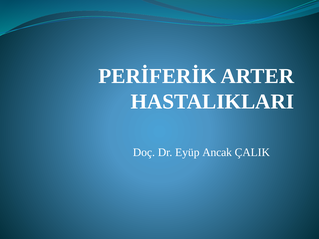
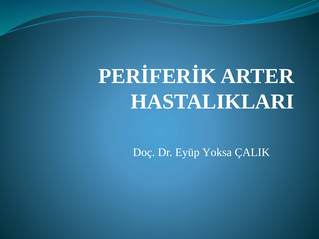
Ancak: Ancak -> Yoksa (217, 153)
